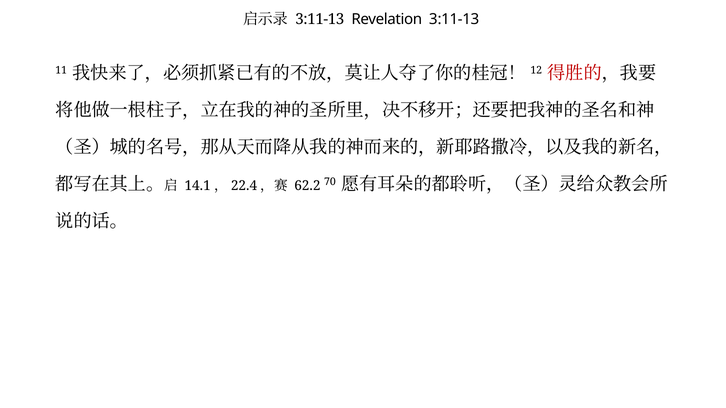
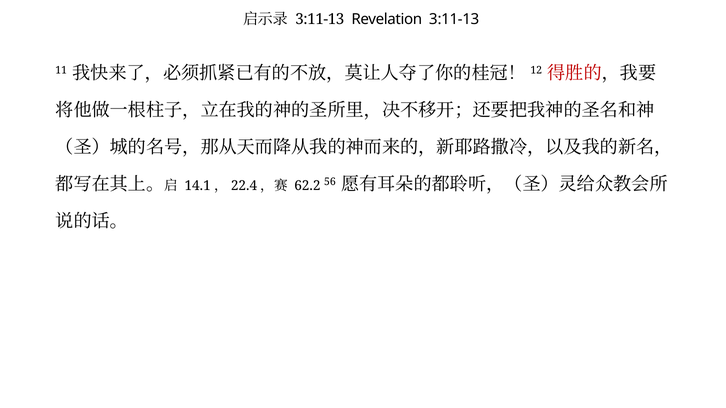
70: 70 -> 56 (330, 182)
